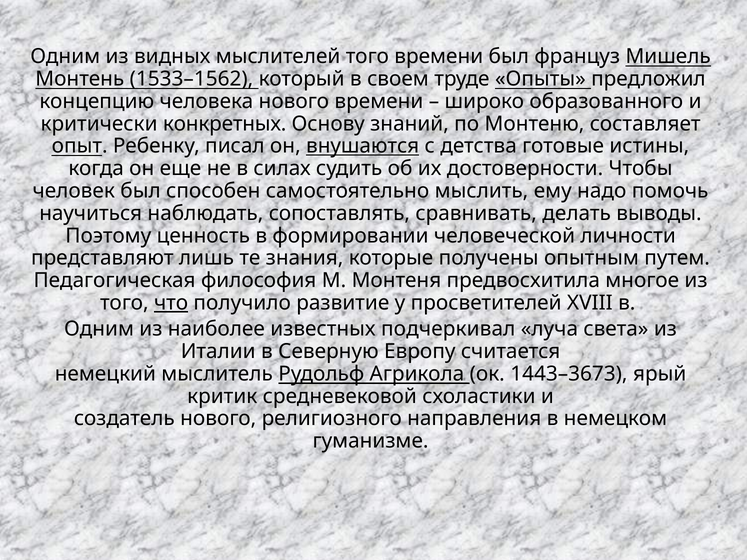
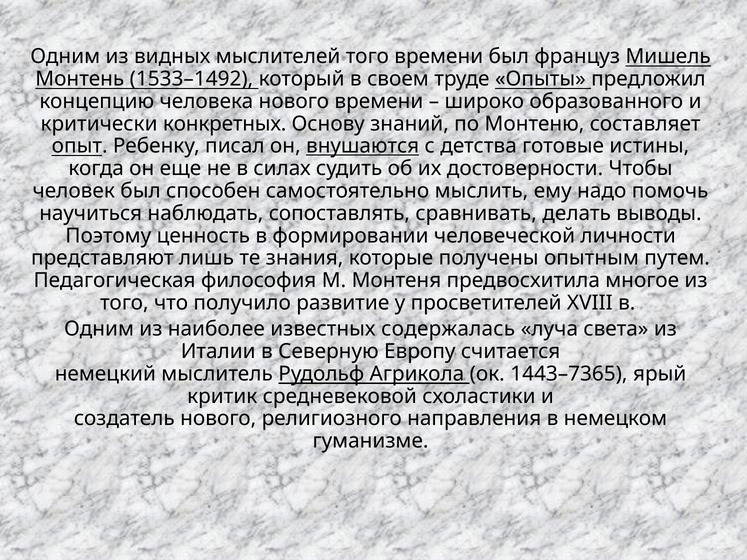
1533–1562: 1533–1562 -> 1533–1492 (191, 79)
что underline: present -> none (171, 303)
подчеркивал: подчеркивал -> содержалась (448, 329)
1443–3673: 1443–3673 -> 1443–7365 (569, 374)
